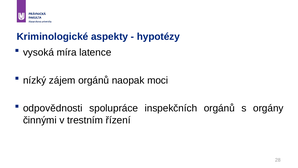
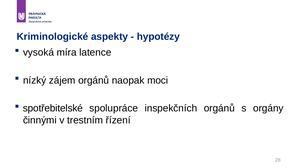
odpovědnosti: odpovědnosti -> spotřebitelské (53, 108)
